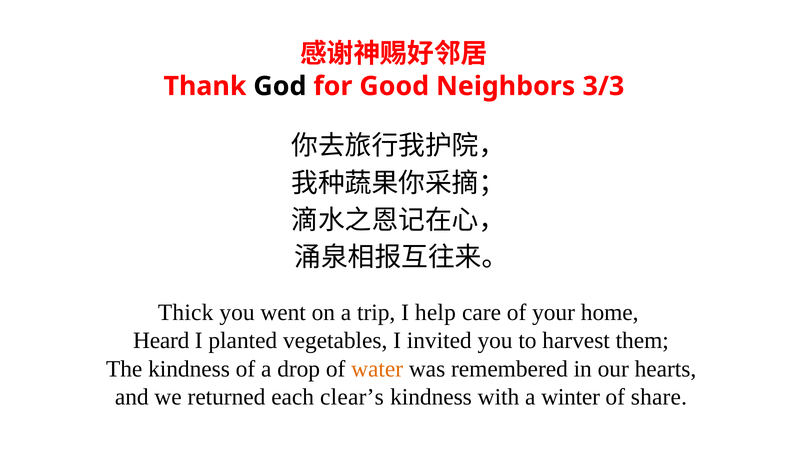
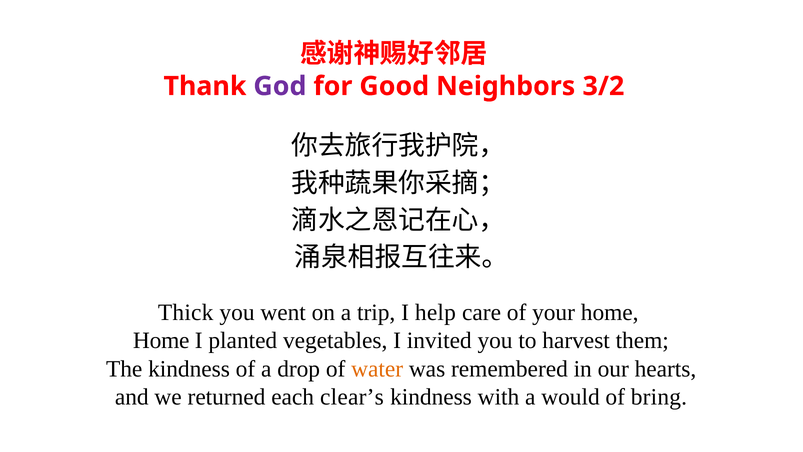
God colour: black -> purple (280, 86)
3/3: 3/3 -> 3/2 (603, 86)
Heard: Heard -> Home (161, 341)
winter: winter -> would (571, 397)
share: share -> bring (659, 397)
